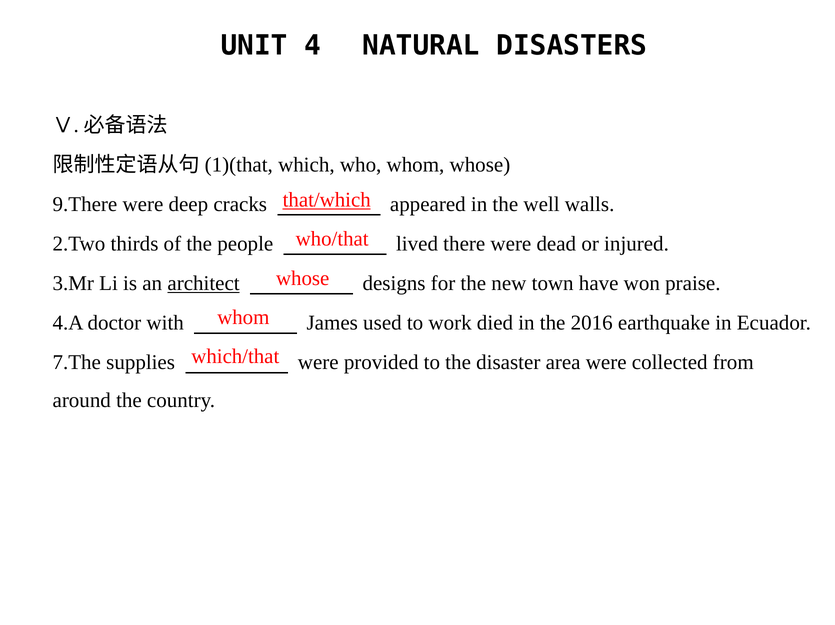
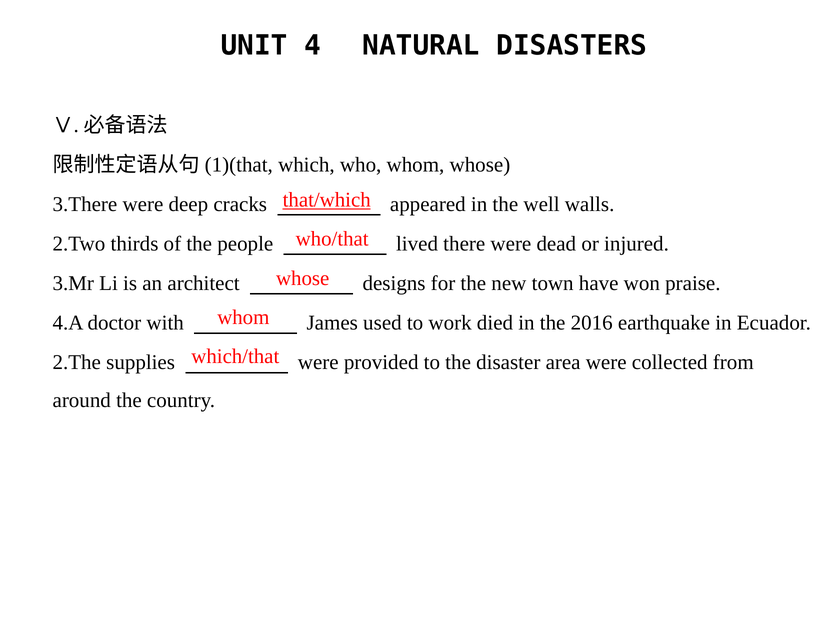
9.There: 9.There -> 3.There (85, 204)
architect underline: present -> none (204, 283)
7.The: 7.The -> 2.The (77, 362)
